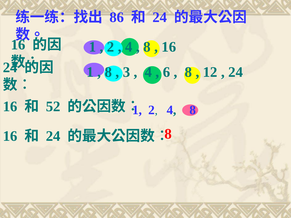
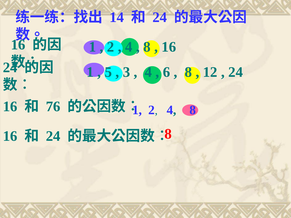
86: 86 -> 14 (117, 17)
8: 8 -> 5 (108, 72)
52: 52 -> 76 (53, 107)
